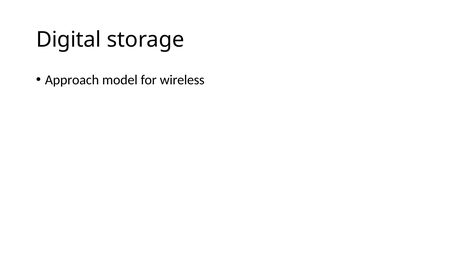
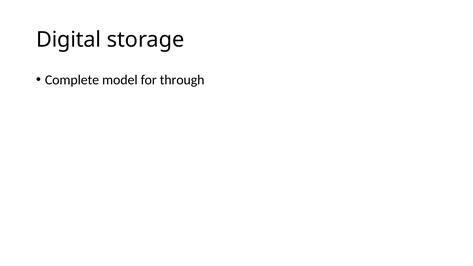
Approach: Approach -> Complete (72, 80)
wireless: wireless -> through (182, 80)
